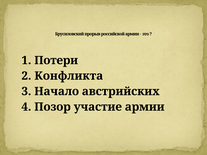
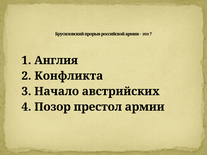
Потери: Потери -> Англия (56, 60)
участие: участие -> престол (98, 107)
